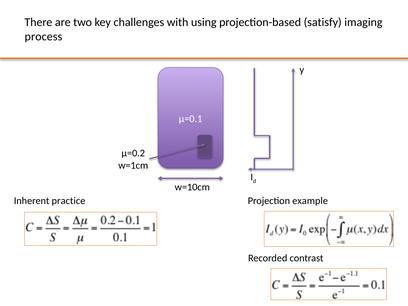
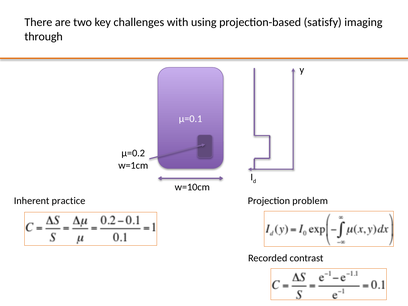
process: process -> through (44, 37)
example: example -> problem (310, 201)
